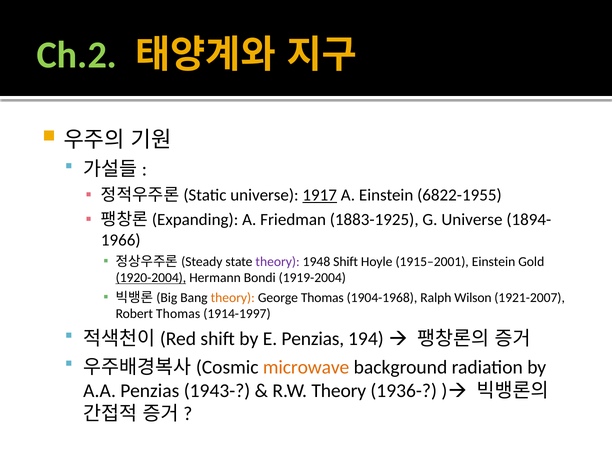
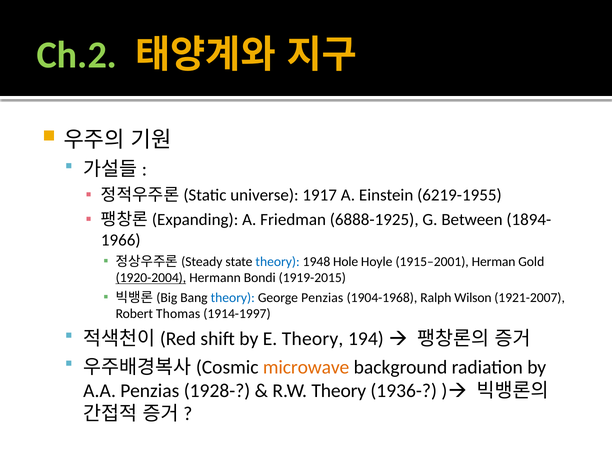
1917 underline: present -> none (320, 195)
6822-1955: 6822-1955 -> 6219-1955 (459, 195)
1883-1925: 1883-1925 -> 6888-1925 (374, 220)
G Universe: Universe -> Between (472, 220)
theory colour: purple -> blue (278, 262)
1948 Shift: Shift -> Hole (346, 262)
1915–2001 Einstein: Einstein -> Herman (494, 262)
1919-2004: 1919-2004 -> 1919-2015 (312, 278)
theory colour: orange -> blue (233, 298)
George Thomas: Thomas -> Penzias (322, 298)
E Penzias: Penzias -> Theory (313, 339)
1943-: 1943- -> 1928- (217, 391)
